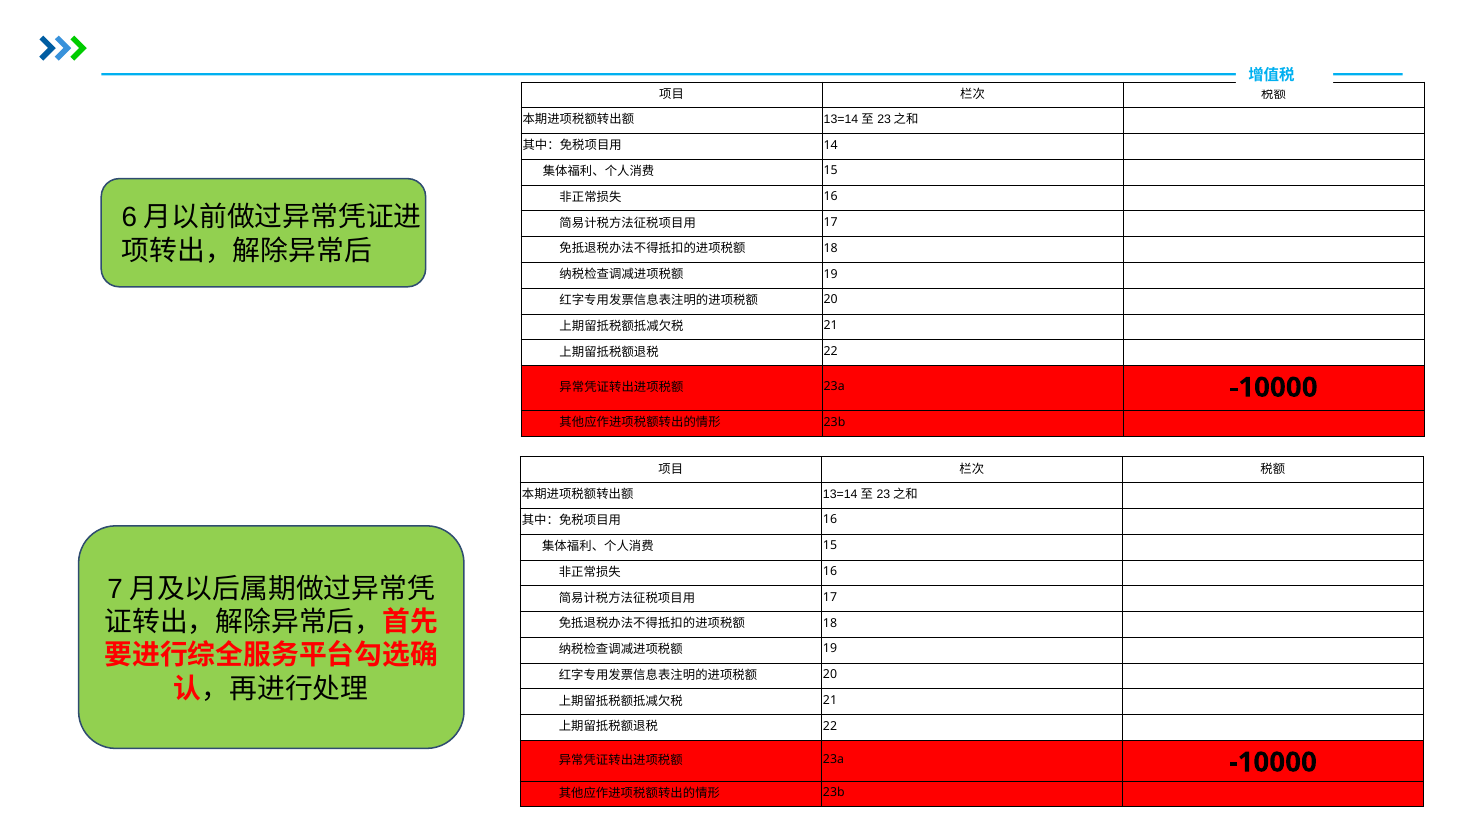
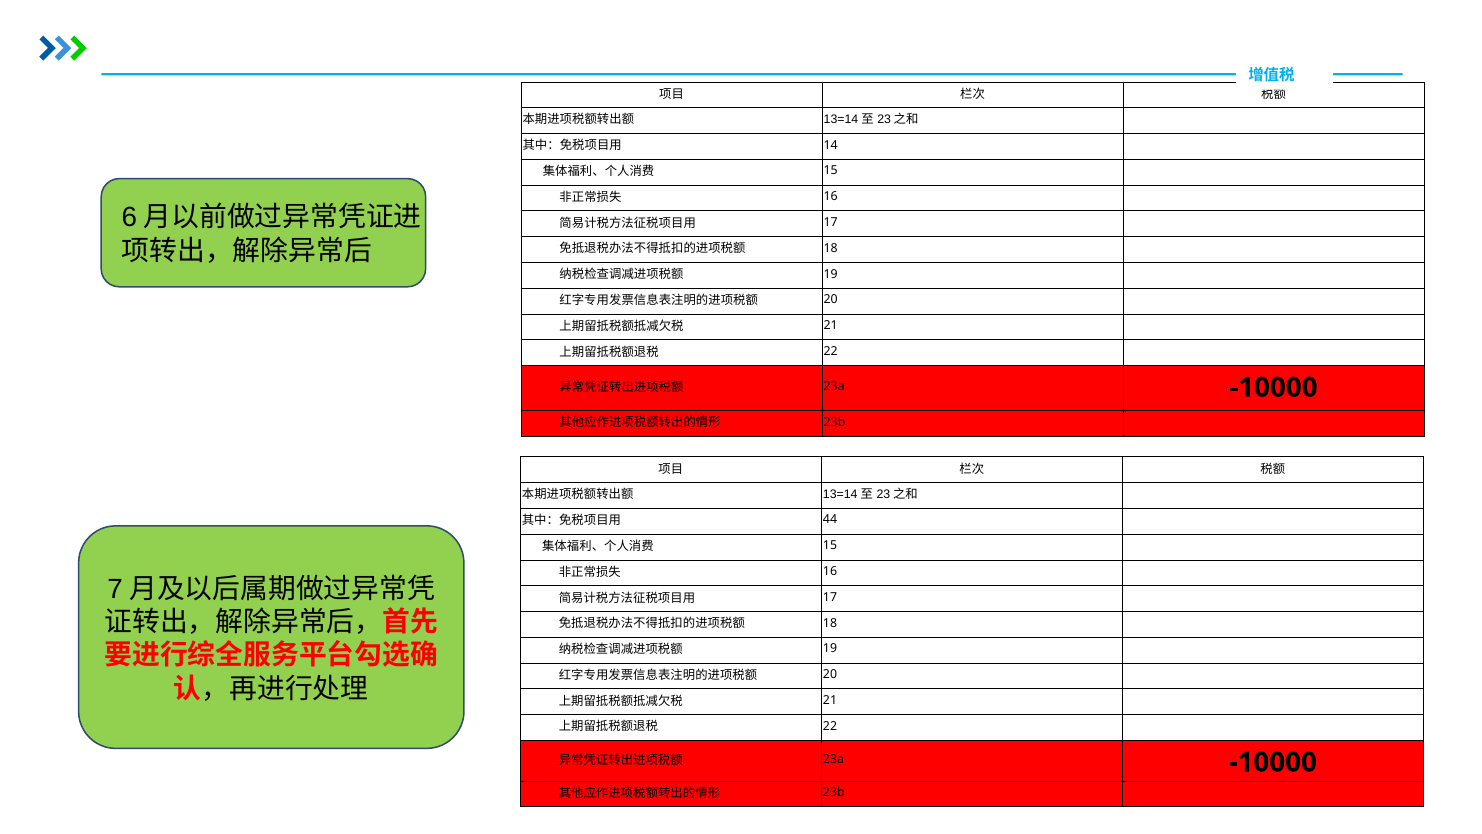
16: 16 -> 44 (830, 520)
